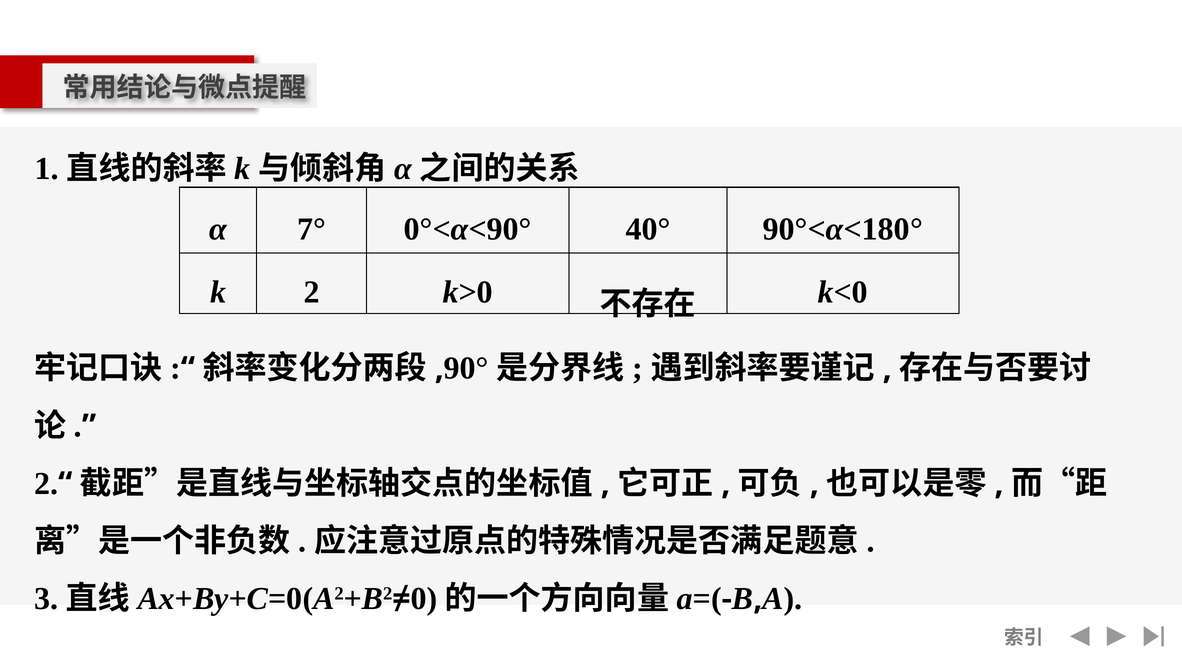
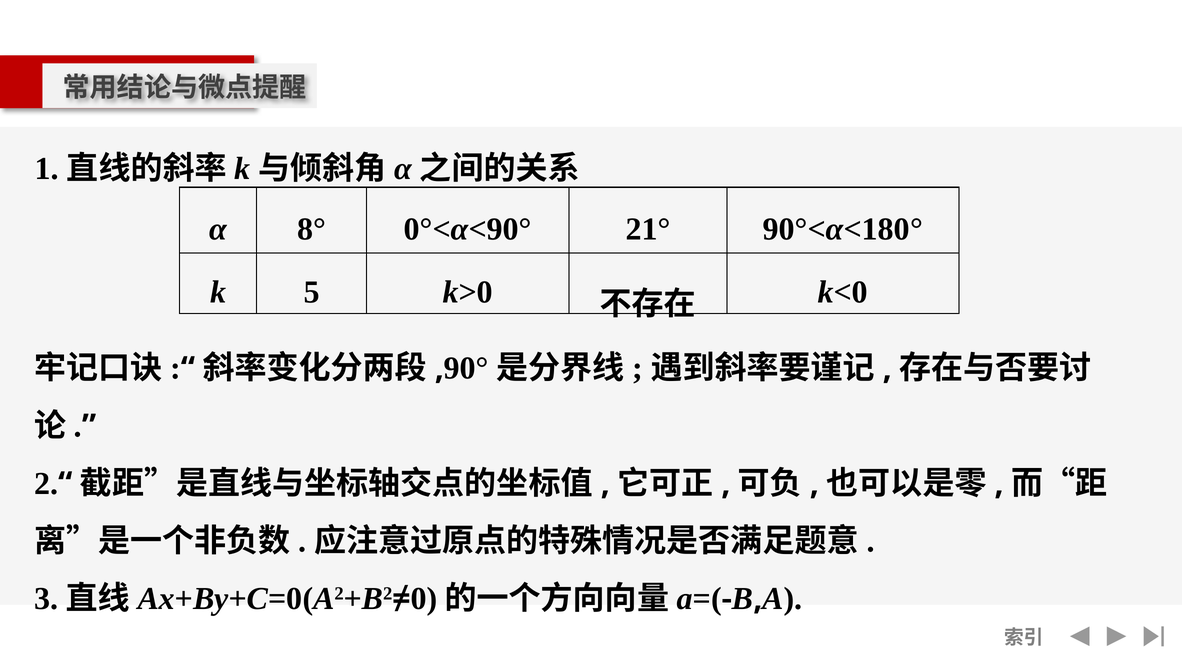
7°: 7° -> 8° (311, 229)
40°: 40° -> 21° (648, 229)
k 2: 2 -> 5 (312, 292)
